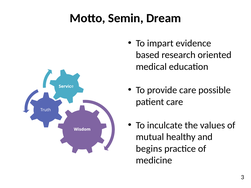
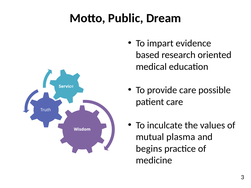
Semin: Semin -> Public (126, 18)
healthy: healthy -> plasma (181, 137)
